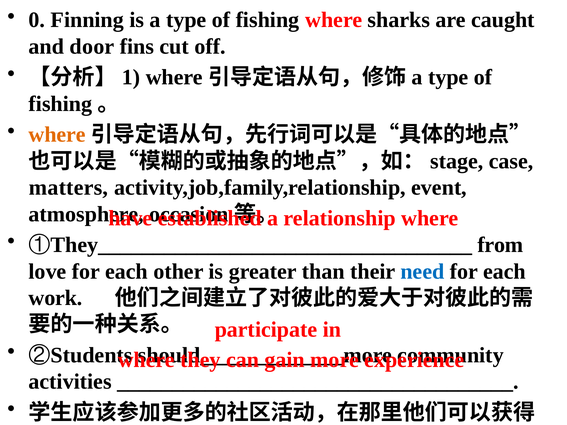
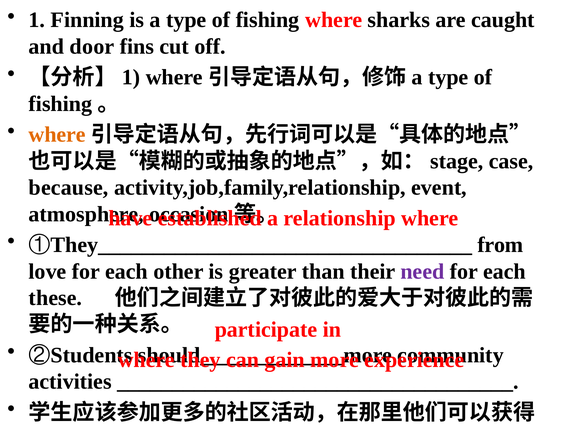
0: 0 -> 1 (37, 20)
matters: matters -> because (69, 188)
need colour: blue -> purple (422, 272)
work: work -> these (55, 298)
